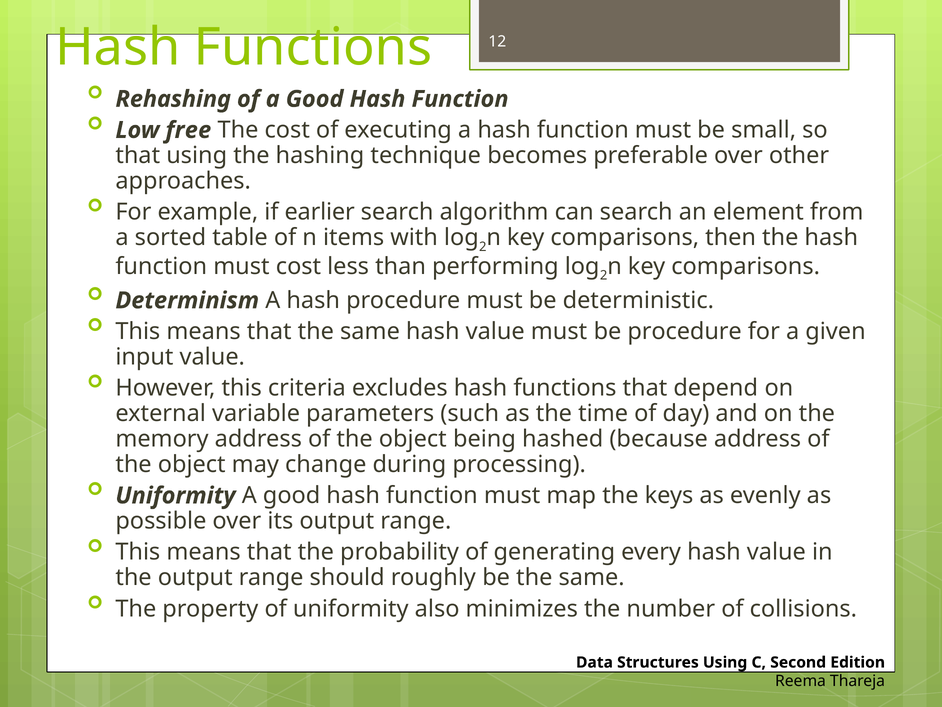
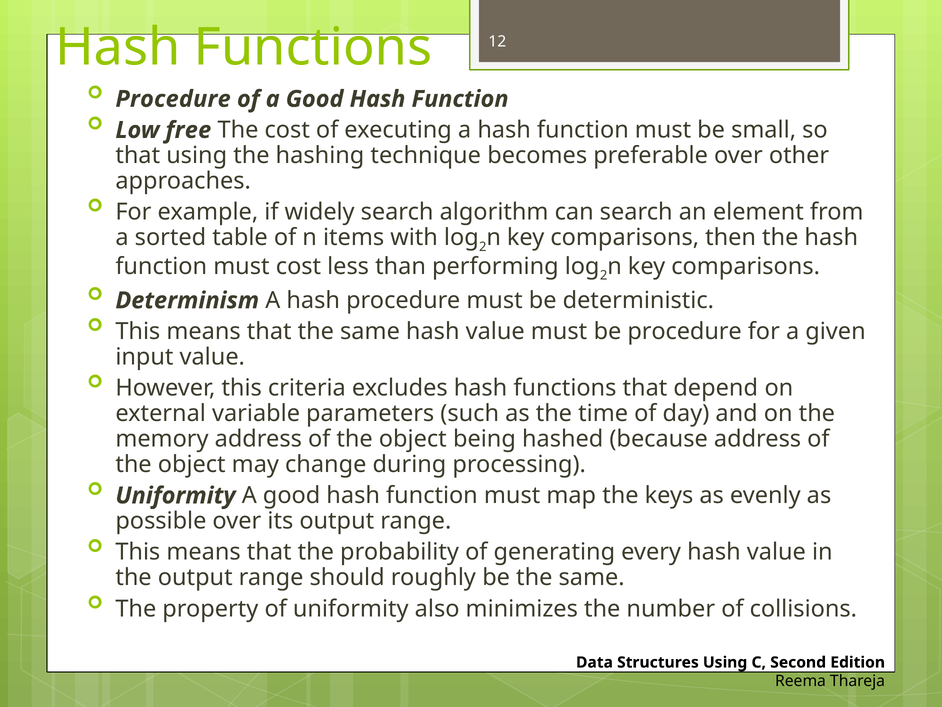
Rehashing: Rehashing -> Procedure (173, 99)
earlier: earlier -> widely (320, 212)
